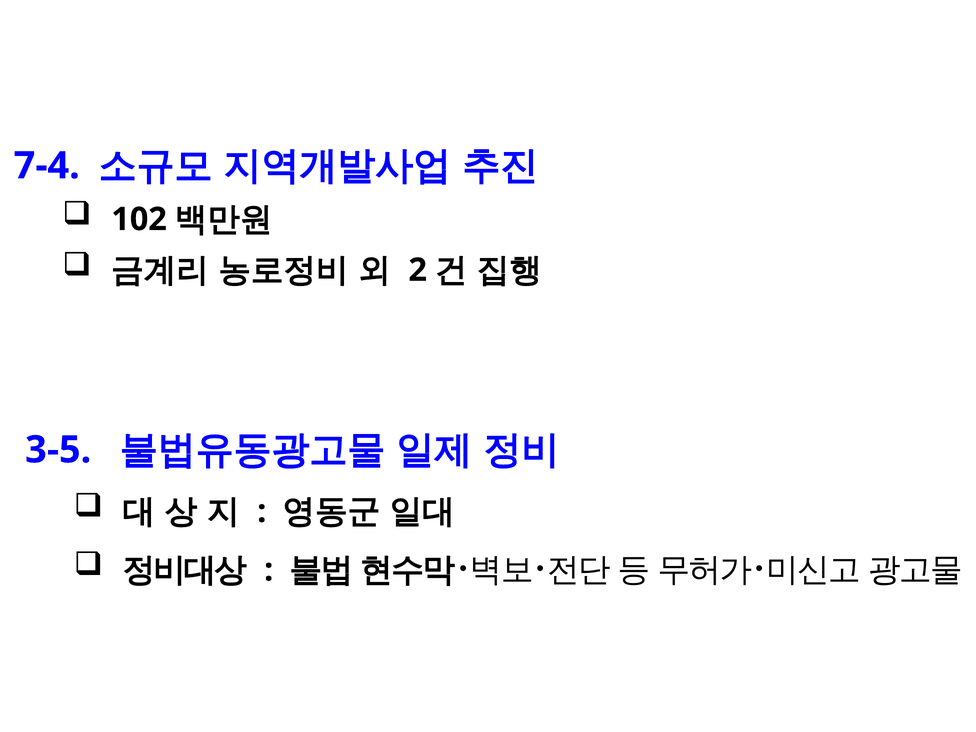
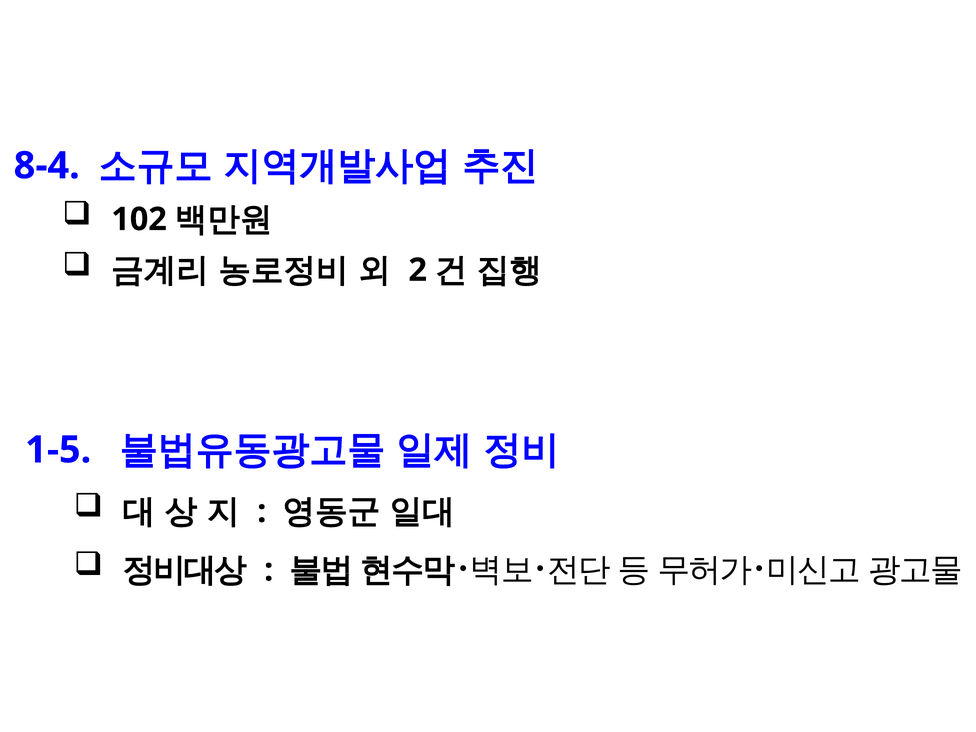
7-4: 7-4 -> 8-4 (47, 166)
3-5: 3-5 -> 1-5 (58, 450)
